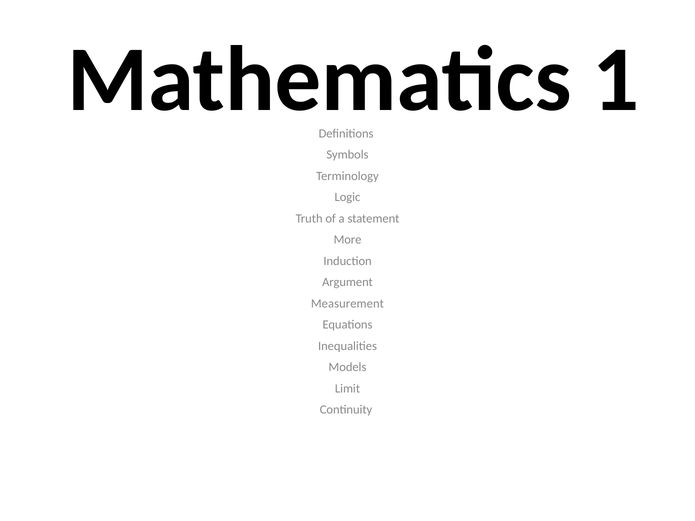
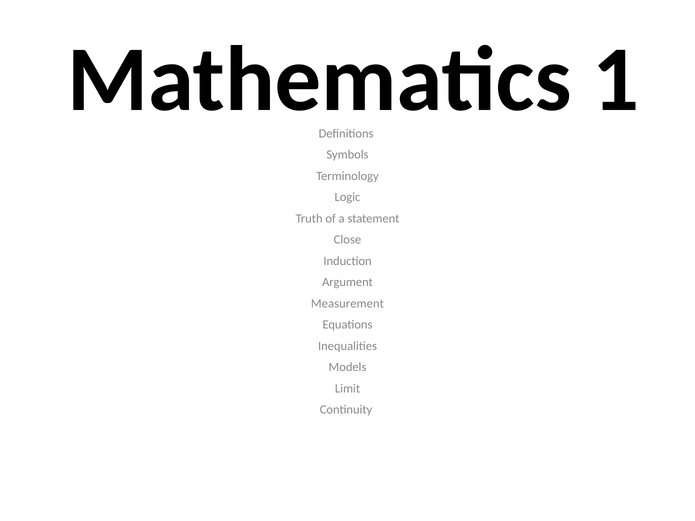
More: More -> Close (347, 240)
